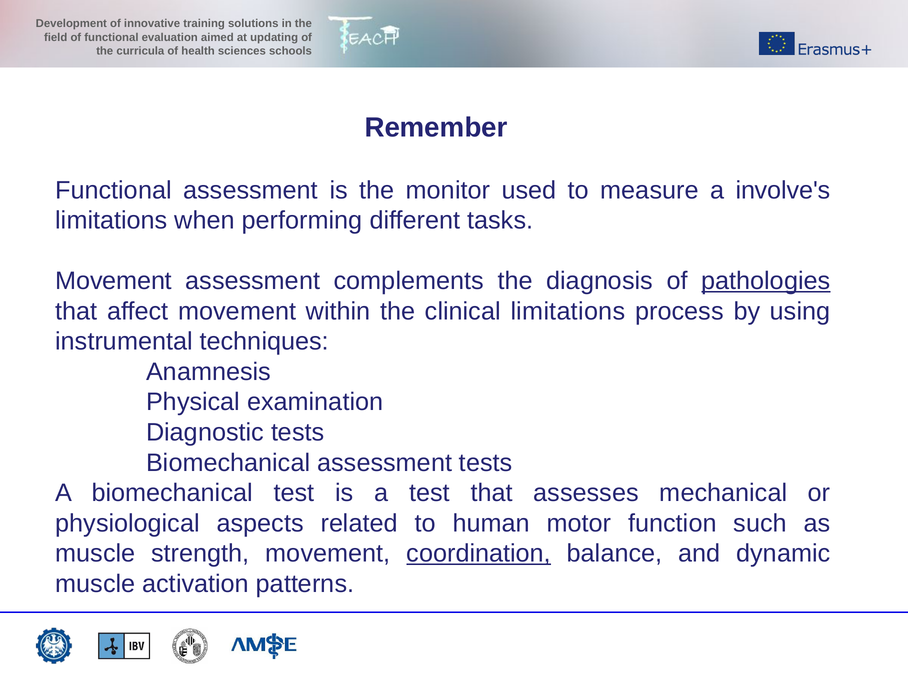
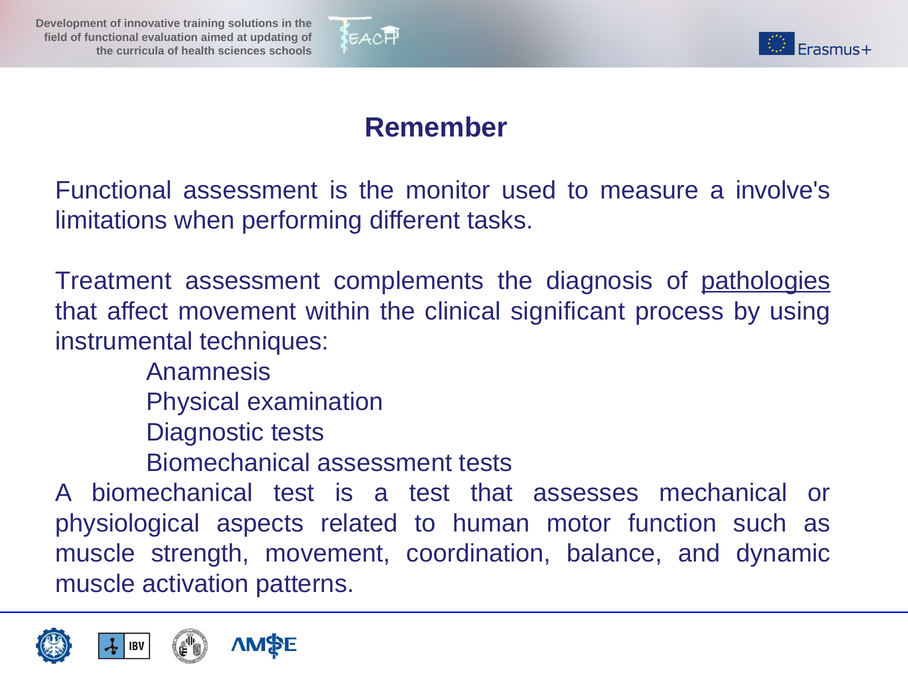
Movement: Movement -> Treatment (113, 281)
clinical limitations: limitations -> significant (568, 311)
coordination underline: present -> none (479, 554)
